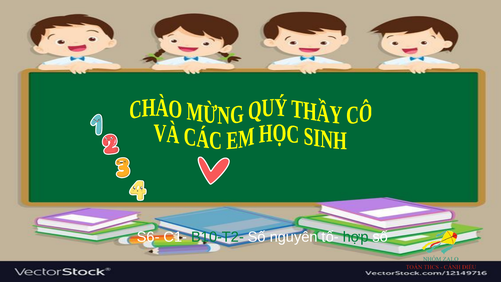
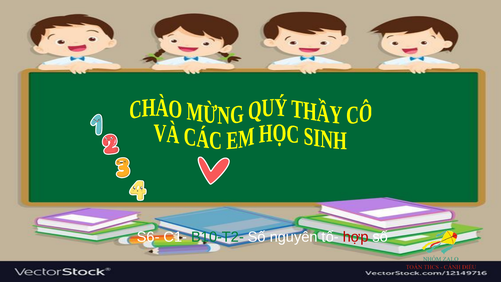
hợp colour: green -> red (356, 237)
